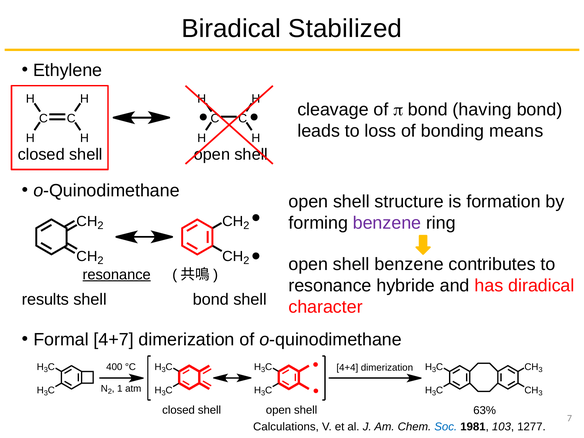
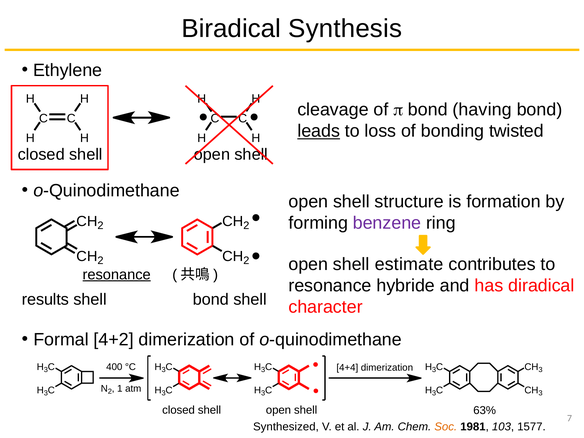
Stabilized: Stabilized -> Synthesis (345, 29)
leads underline: none -> present (319, 131)
means: means -> twisted (516, 131)
shell benzene: benzene -> estimate (409, 264)
4+7: 4+7 -> 4+2 (114, 340)
Calculations: Calculations -> Synthesized (286, 427)
Soc colour: blue -> orange (446, 427)
1277: 1277 -> 1577 (531, 427)
